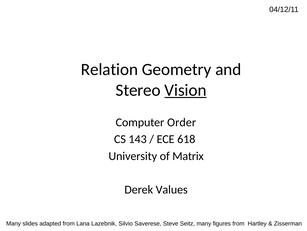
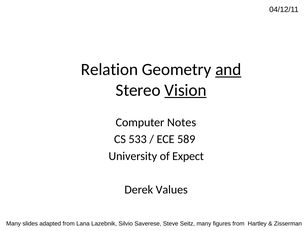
and underline: none -> present (228, 69)
Order: Order -> Notes (182, 122)
143: 143 -> 533 (138, 139)
618: 618 -> 589 (186, 139)
Matrix: Matrix -> Expect (188, 156)
